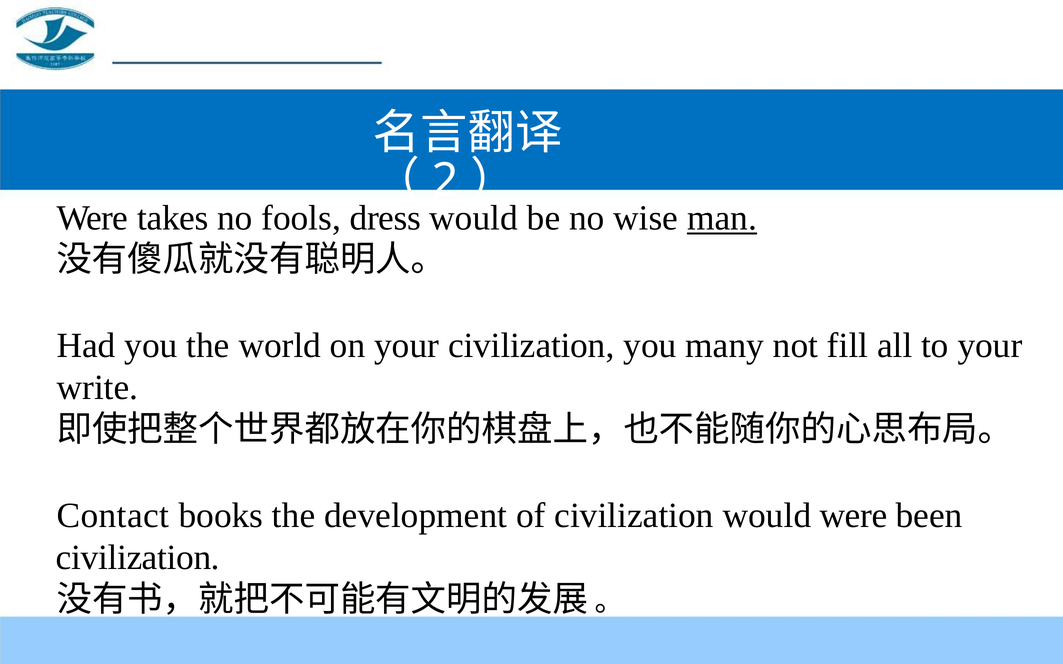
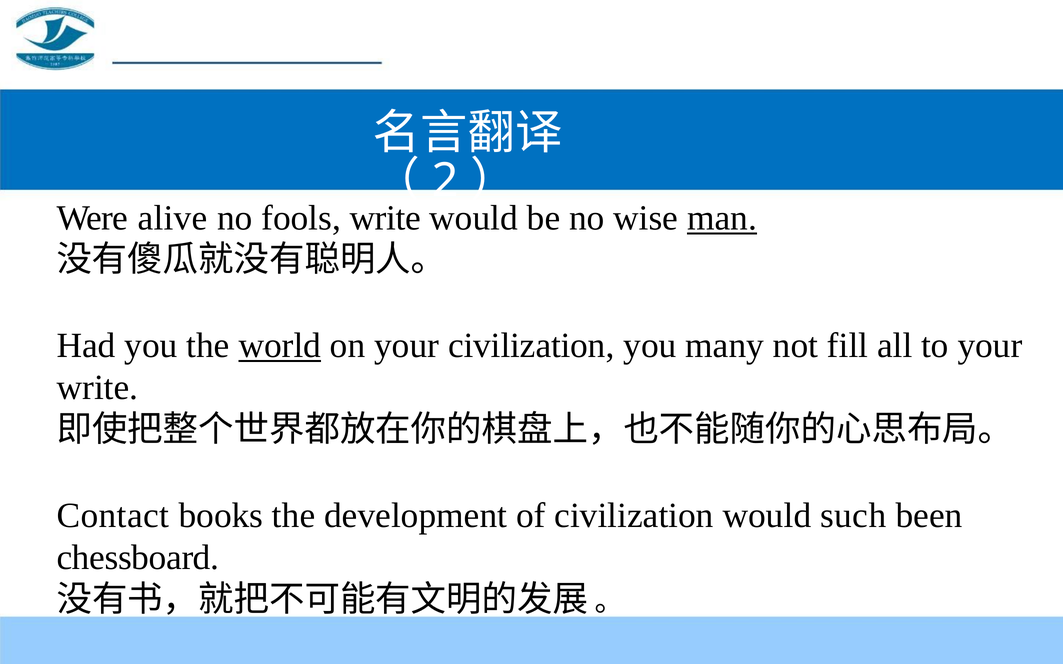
takes: takes -> alive (173, 218)
fools dress: dress -> write (385, 218)
world underline: none -> present (280, 346)
would were: were -> such (853, 516)
civilization: civilization -> chessboard (138, 558)
